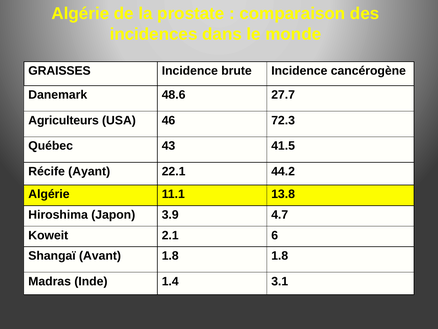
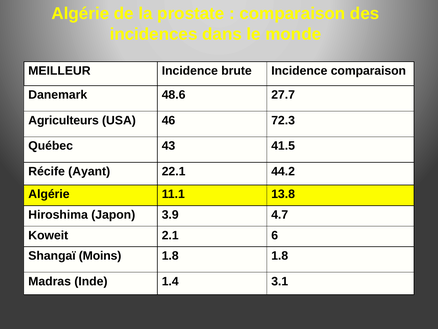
GRAISSES: GRAISSES -> MEILLEUR (59, 71)
Incidence cancérogène: cancérogène -> comparaison (368, 71)
Avant: Avant -> Moins (100, 256)
